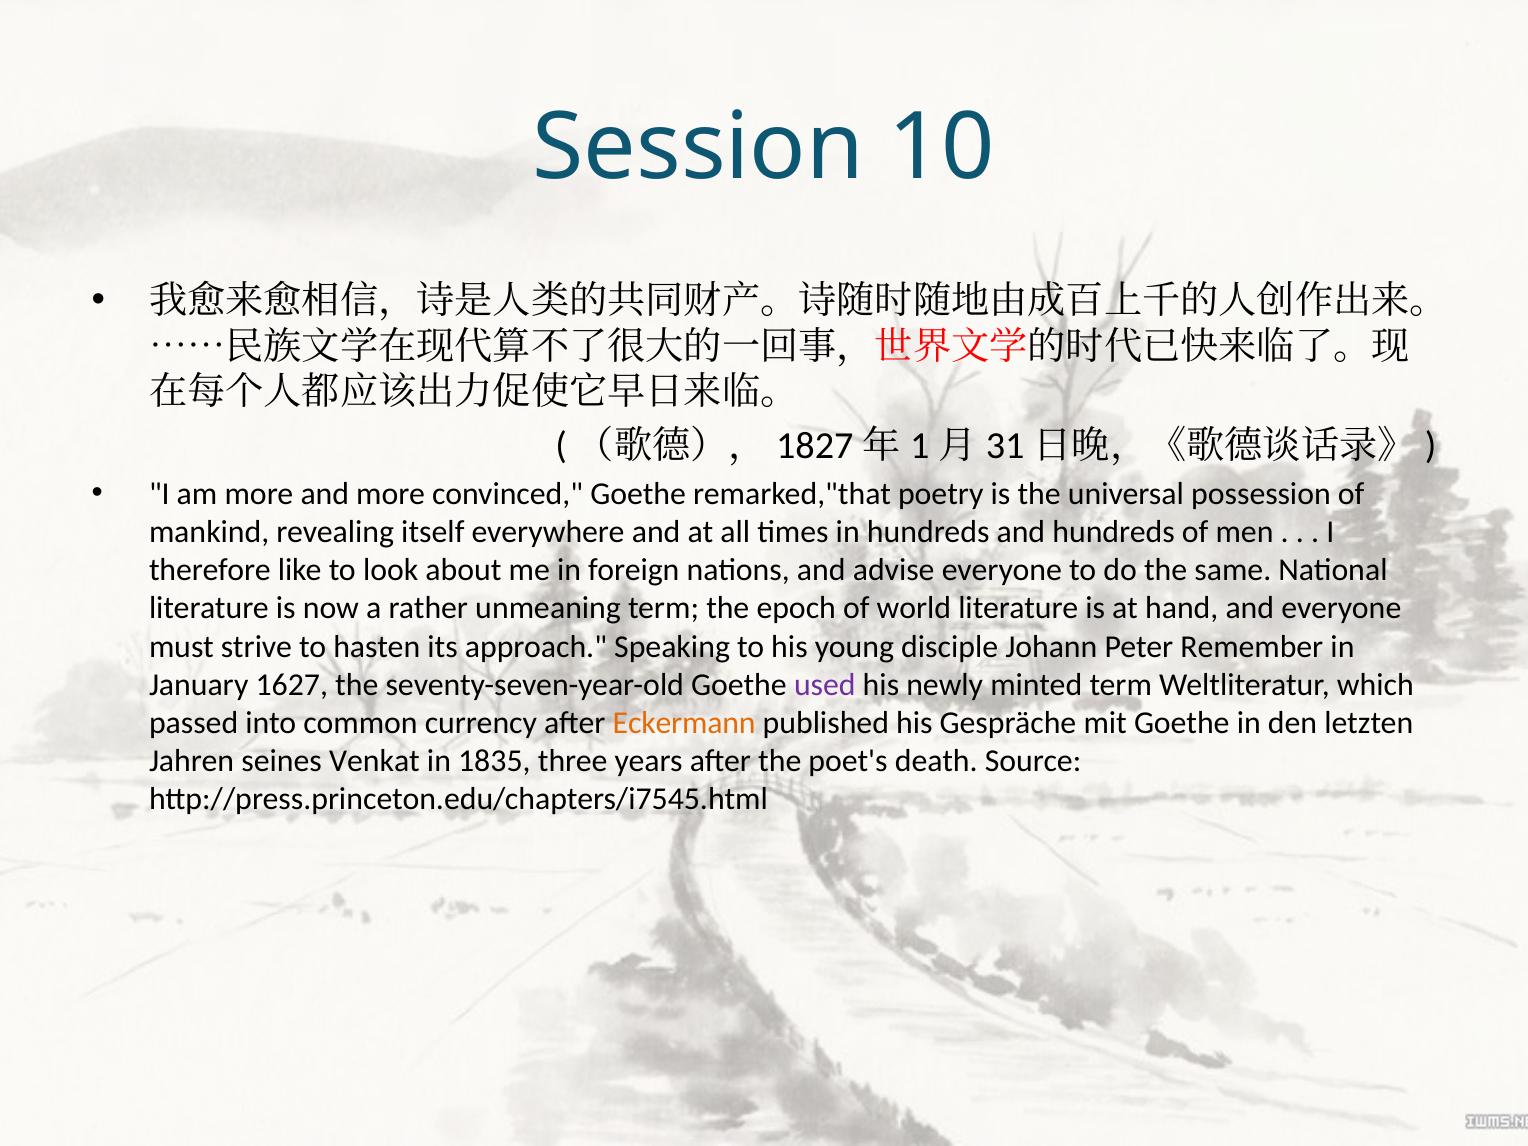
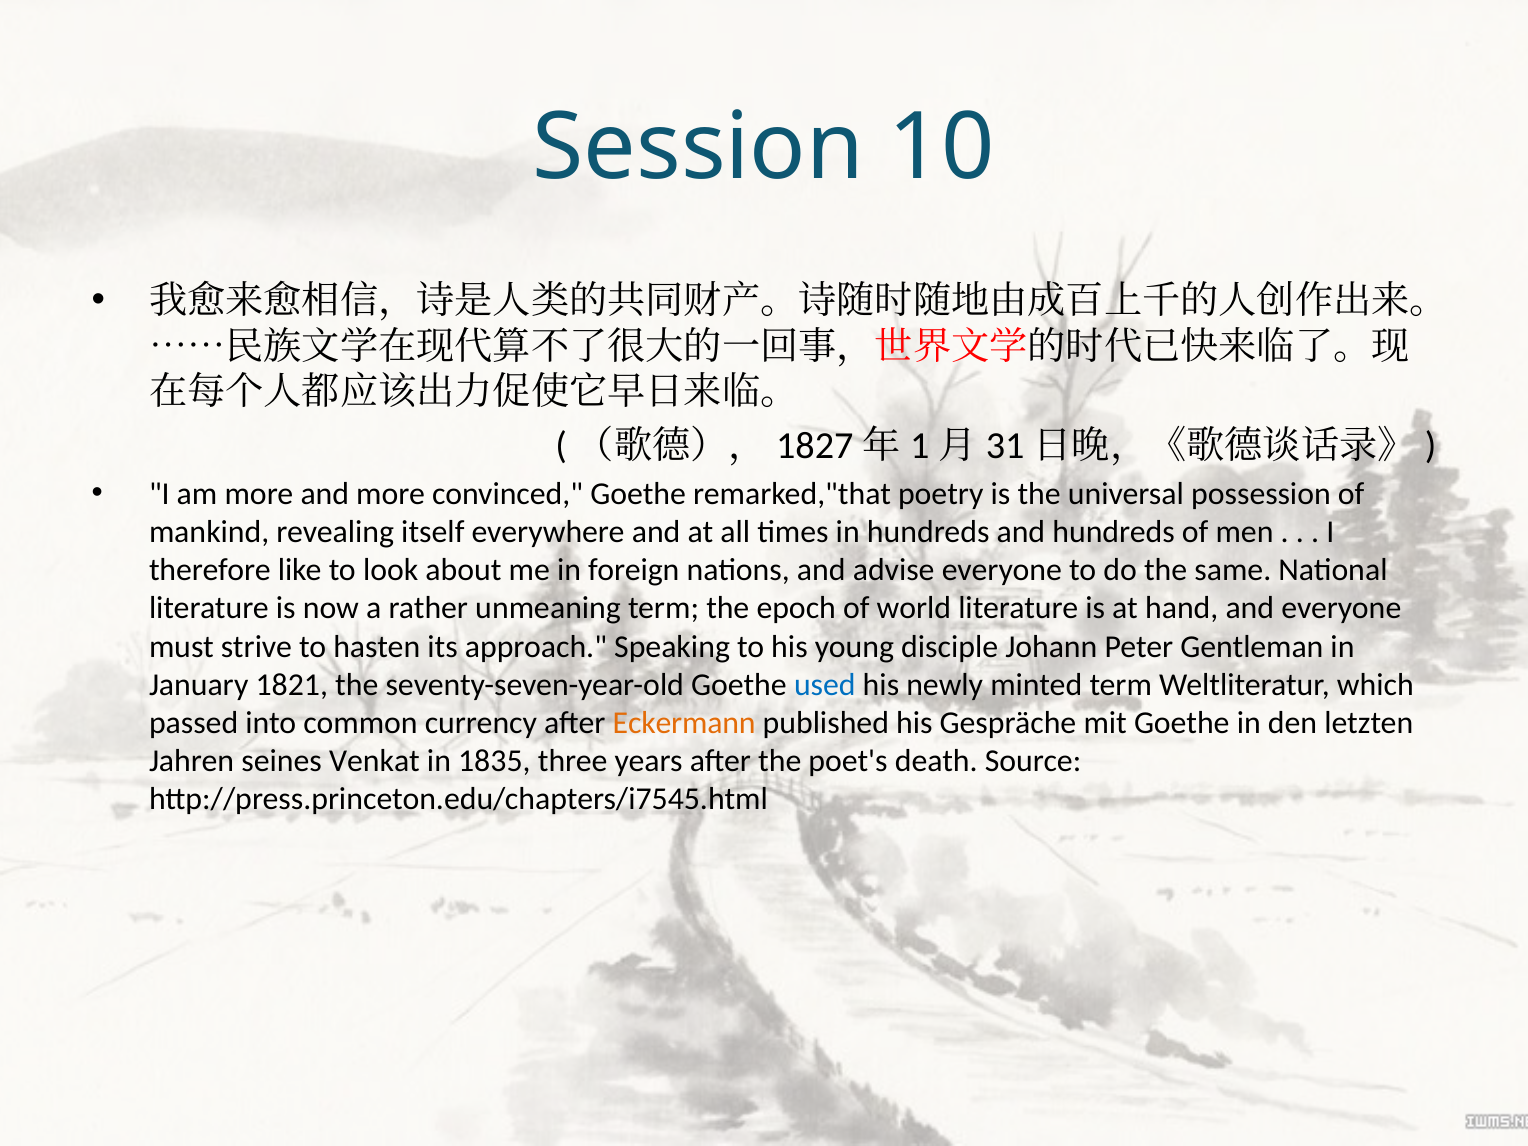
Remember: Remember -> Gentleman (1252, 647)
1627: 1627 -> 1821 (292, 685)
used colour: purple -> blue (825, 685)
